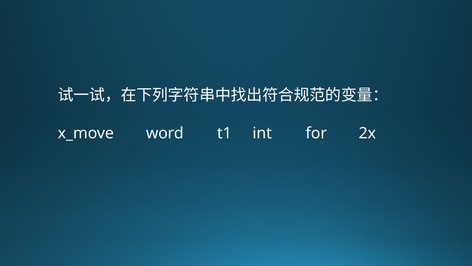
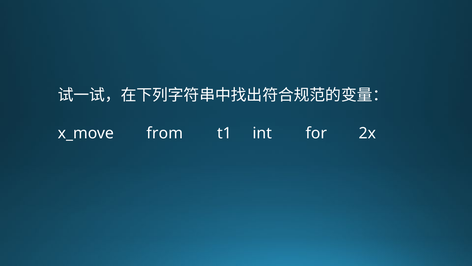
word: word -> from (165, 133)
